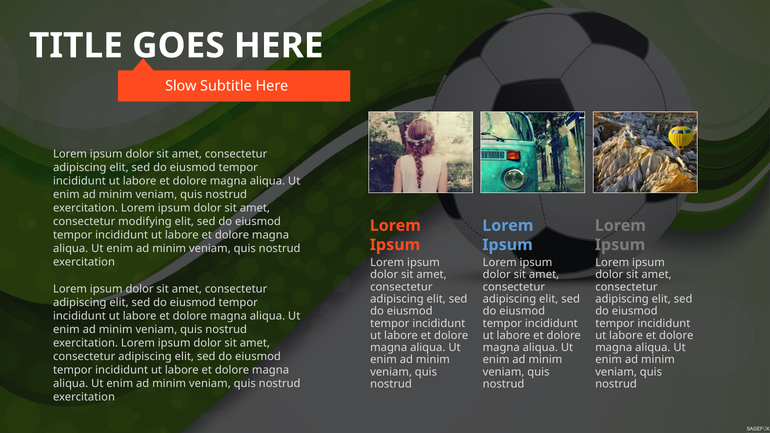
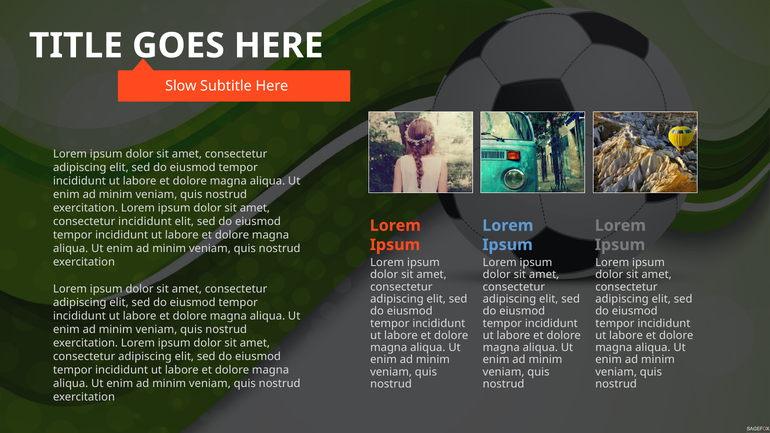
consectetur modifying: modifying -> incididunt (145, 222)
